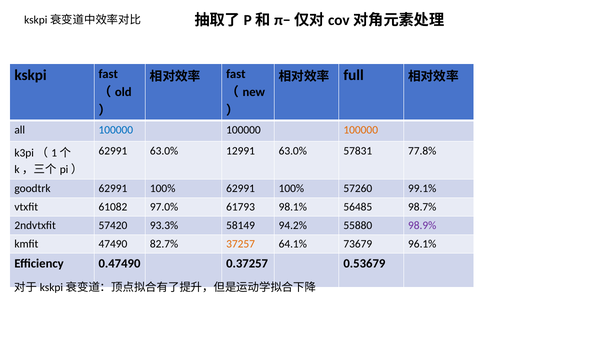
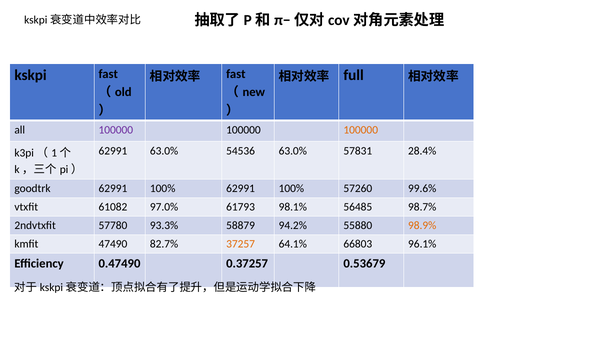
100000 colour: blue -> purple (116, 130)
12991: 12991 -> 54536 (241, 151)
77.8%: 77.8% -> 28.4% (422, 151)
99.1%: 99.1% -> 99.6% (422, 188)
57420: 57420 -> 57780 (113, 225)
58149: 58149 -> 58879 (241, 225)
98.9% colour: purple -> orange (422, 225)
73679: 73679 -> 66803 (358, 244)
